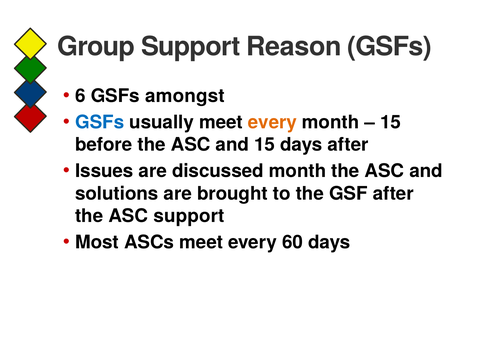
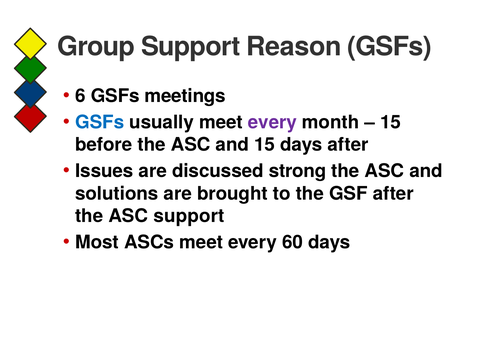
amongst: amongst -> meetings (185, 96)
every colour: orange -> purple (272, 122)
discussed month: month -> strong (298, 171)
